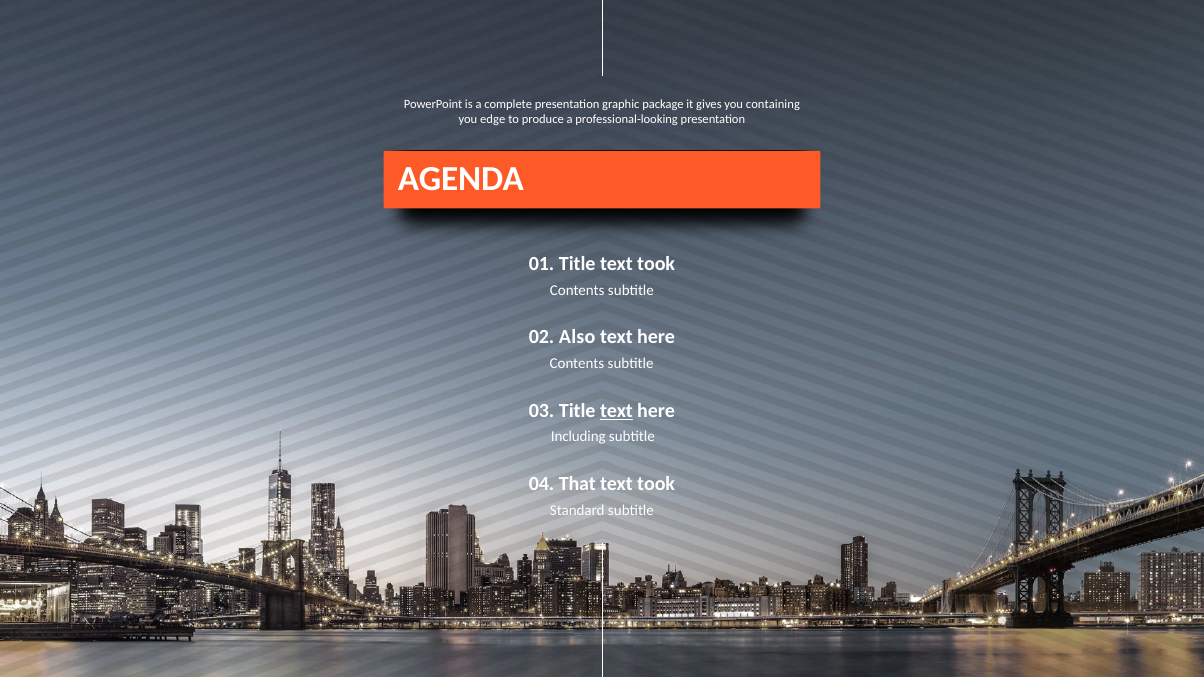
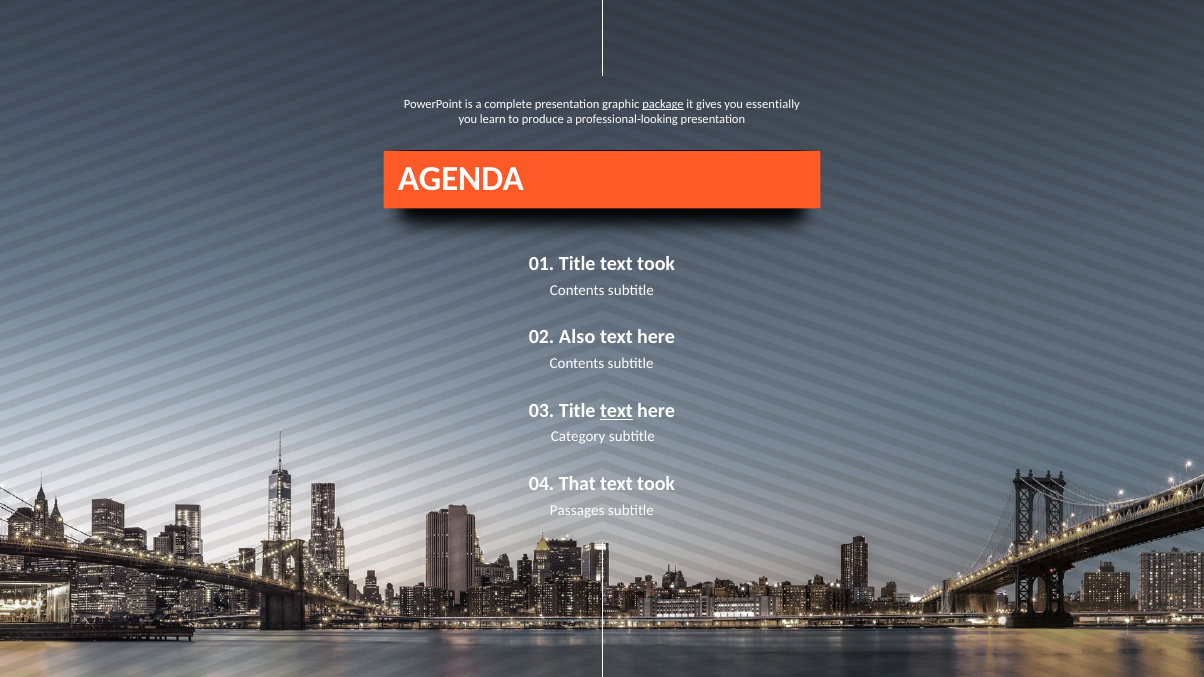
package underline: none -> present (663, 104)
containing: containing -> essentially (773, 104)
edge: edge -> learn (493, 119)
Including: Including -> Category (578, 437)
Standard: Standard -> Passages (577, 511)
